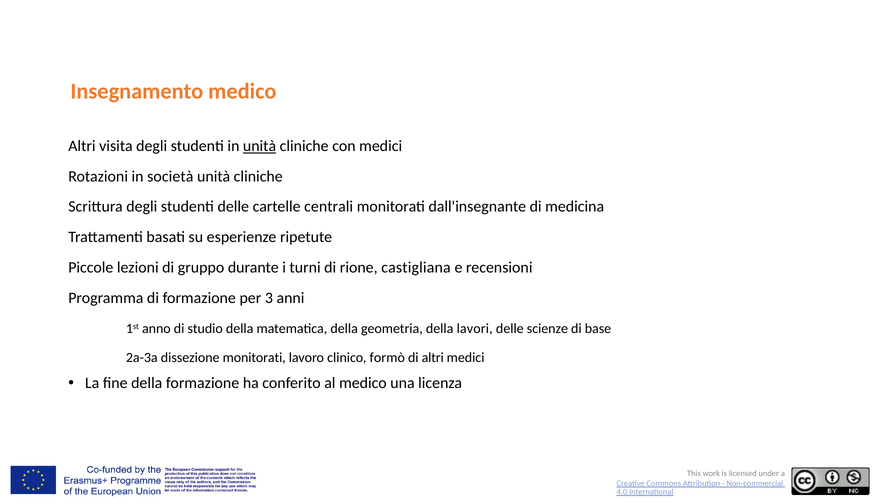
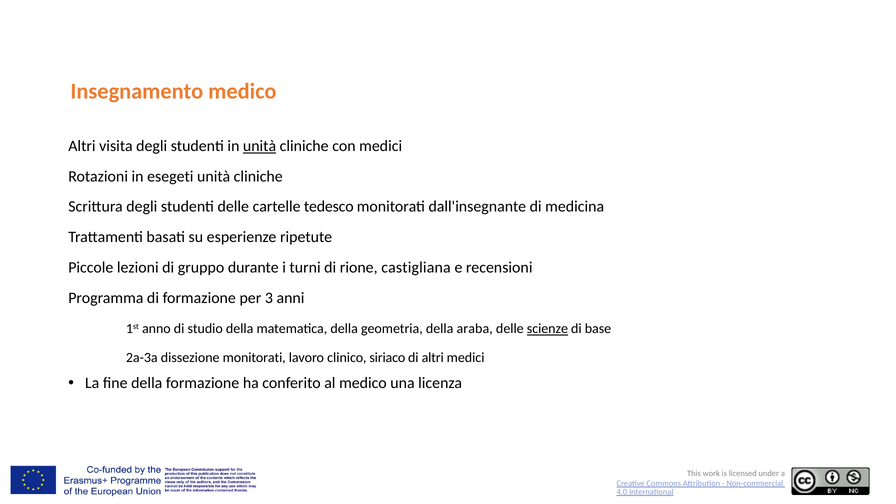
società: società -> esegeti (170, 176)
centrali: centrali -> tedesco (329, 207)
lavori: lavori -> araba (475, 329)
scienze underline: none -> present (547, 329)
formò: formò -> siriaco (387, 358)
